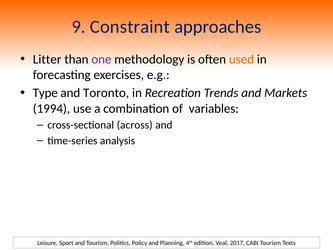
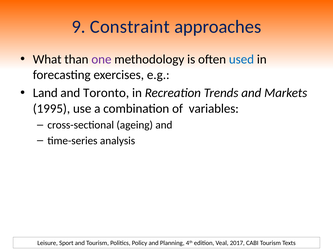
Litter: Litter -> What (47, 59)
used colour: orange -> blue (241, 59)
Type: Type -> Land (45, 93)
1994: 1994 -> 1995 (51, 108)
across: across -> ageing (135, 125)
